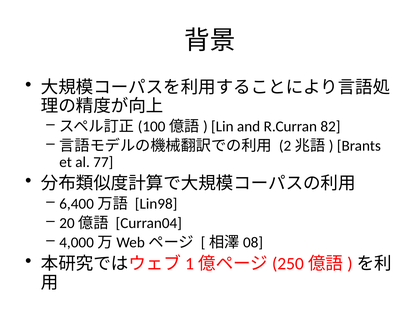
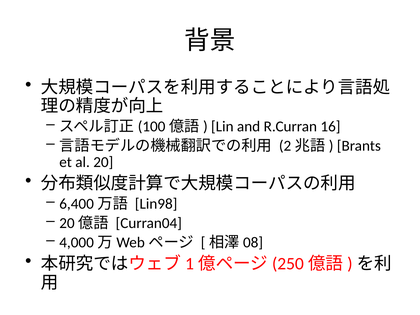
82: 82 -> 16 (330, 127)
77: 77 -> 20 (103, 162)
